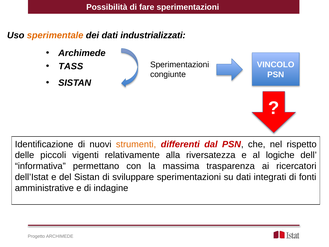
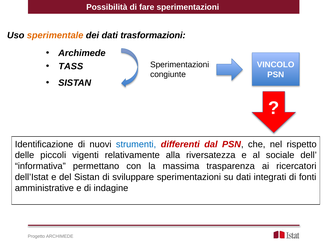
industrializzati: industrializzati -> trasformazioni (153, 35)
strumenti colour: orange -> blue (136, 144)
logiche: logiche -> sociale (280, 155)
